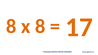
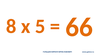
x 8: 8 -> 5 (40, 26)
17: 17 -> 66 (79, 27)
